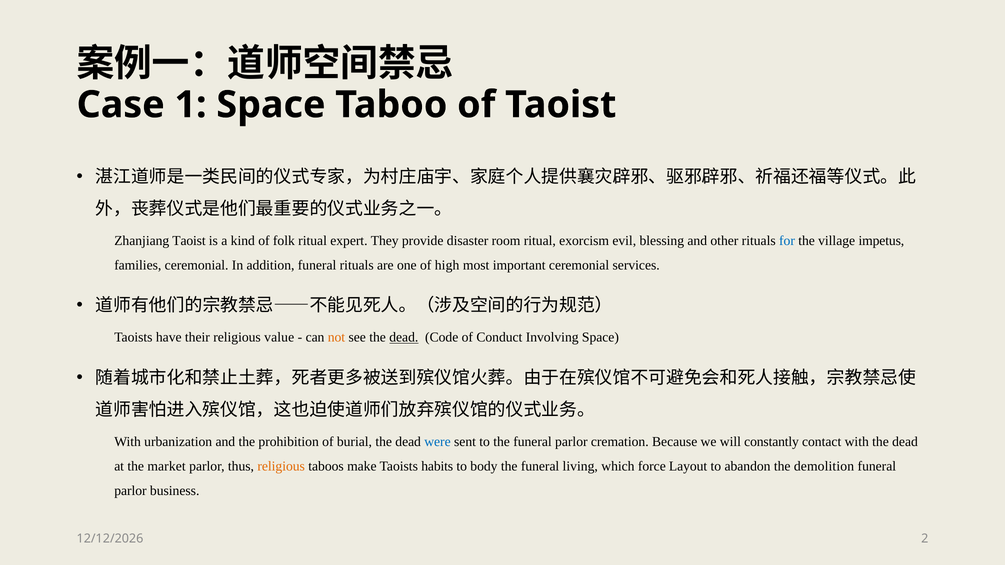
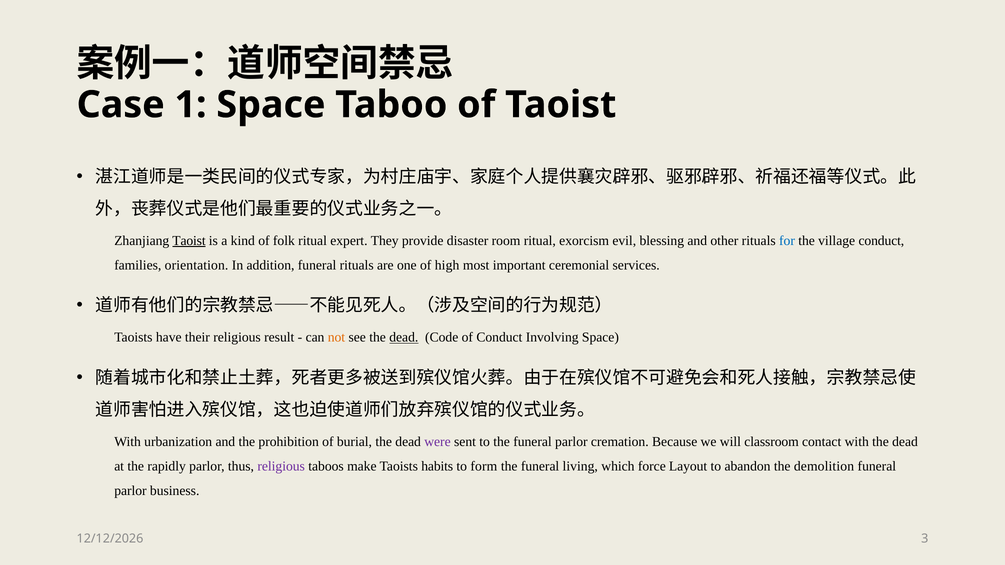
Taoist underline: none -> present (189, 241)
village impetus: impetus -> conduct (881, 241)
families ceremonial: ceremonial -> orientation (197, 265)
value: value -> result (279, 338)
were colour: blue -> purple (437, 442)
constantly: constantly -> classroom (772, 442)
market: market -> rapidly (167, 466)
religious colour: orange -> purple (281, 466)
body: body -> form (484, 466)
2: 2 -> 3 (925, 539)
